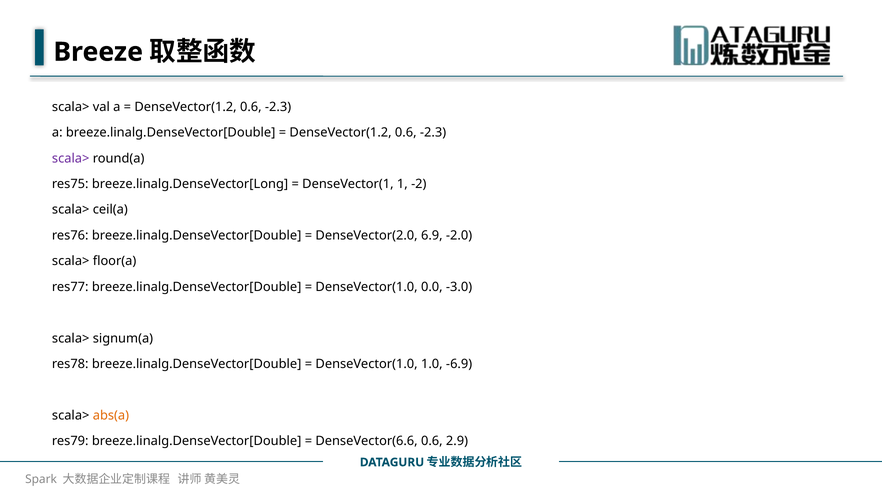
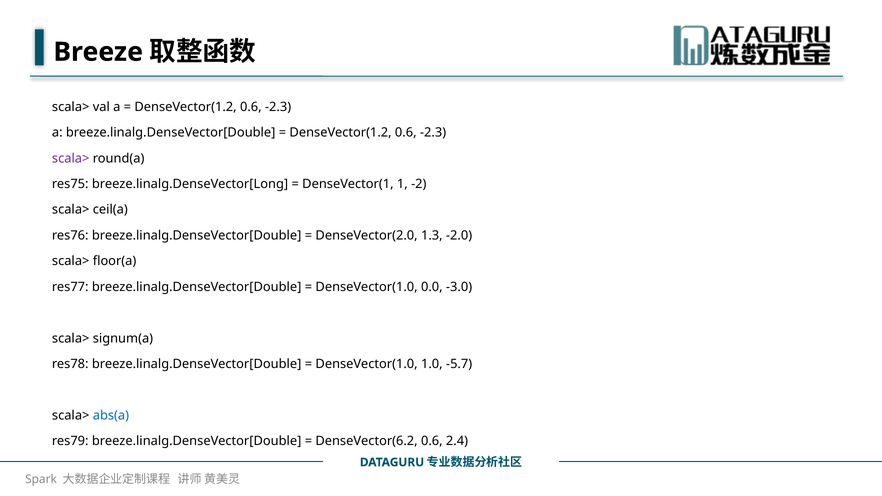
6.9: 6.9 -> 1.3 (432, 235)
-6.9: -6.9 -> -5.7 (459, 364)
abs(a colour: orange -> blue (111, 415)
DenseVector(6.6: DenseVector(6.6 -> DenseVector(6.2 (367, 441)
2.9: 2.9 -> 2.4 (457, 441)
